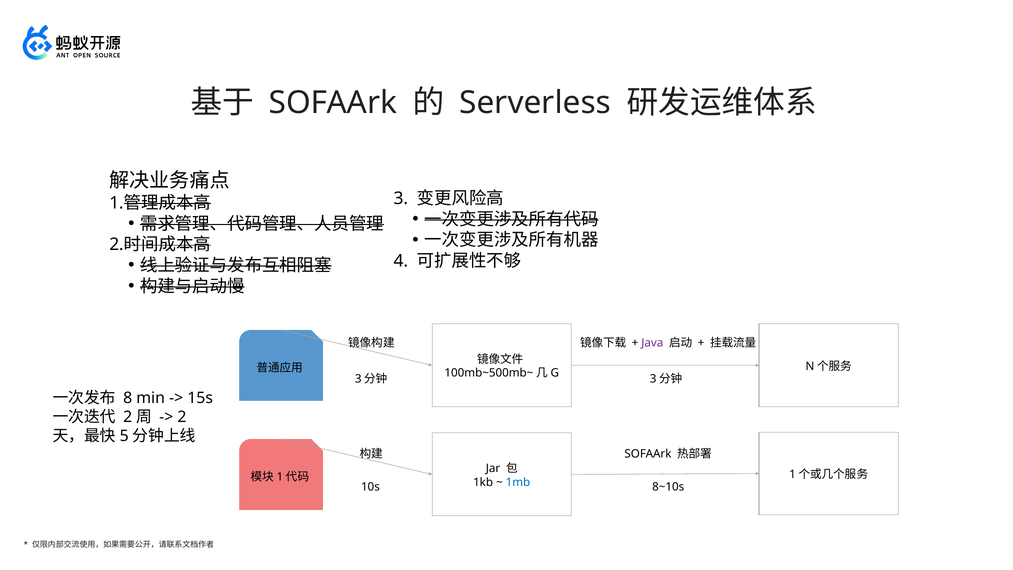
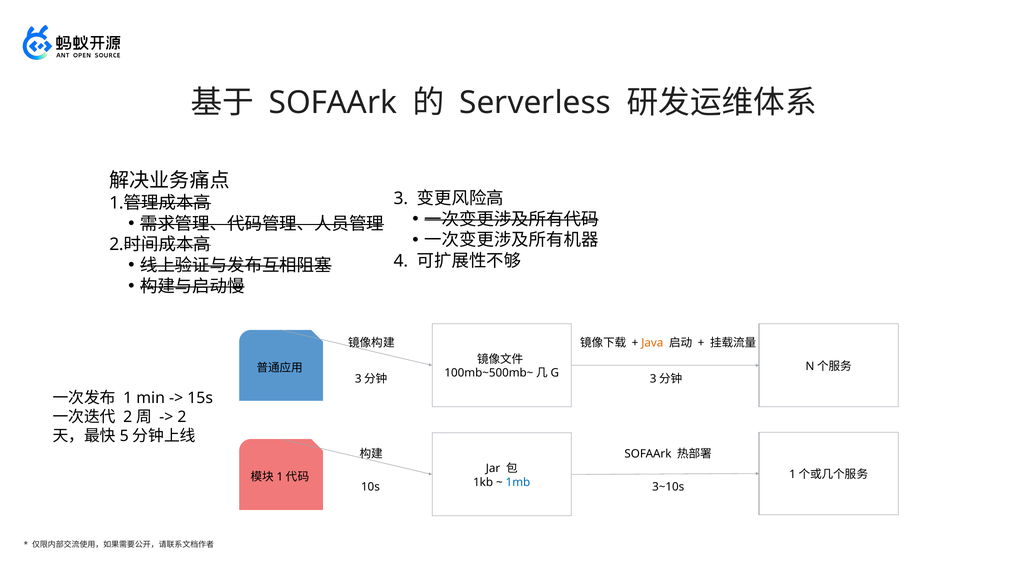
Java colour: purple -> orange (652, 343)
8: 8 -> 1 (128, 398)
8~10s: 8~10s -> 3~10s (668, 487)
